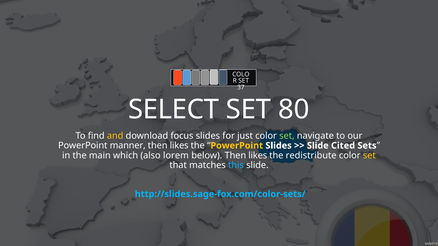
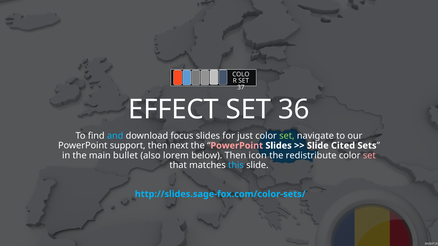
SELECT: SELECT -> EFFECT (174, 109)
80: 80 -> 36 (294, 109)
and colour: yellow -> light blue (115, 136)
manner: manner -> support (128, 146)
likes: likes -> next (179, 146)
PowerPoint colour: yellow -> pink (237, 146)
which: which -> bullet (126, 156)
below Then likes: likes -> icon (258, 156)
set colour: yellow -> pink (369, 156)
